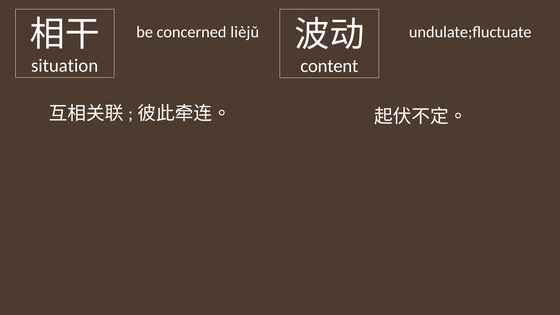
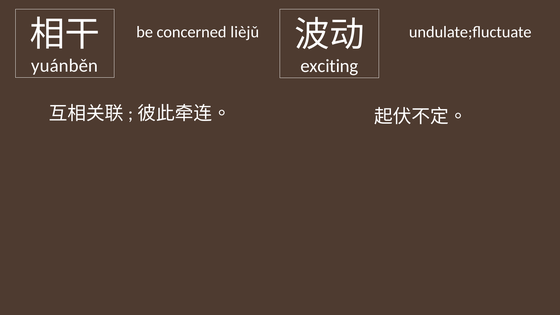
situation: situation -> yuánběn (65, 66)
content: content -> exciting (329, 66)
